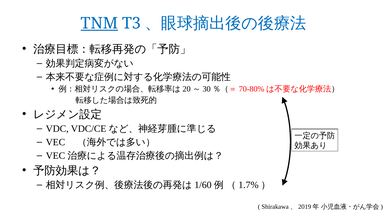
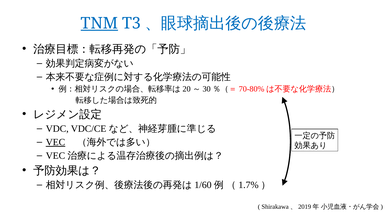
VEC underline: none -> present (55, 143)
